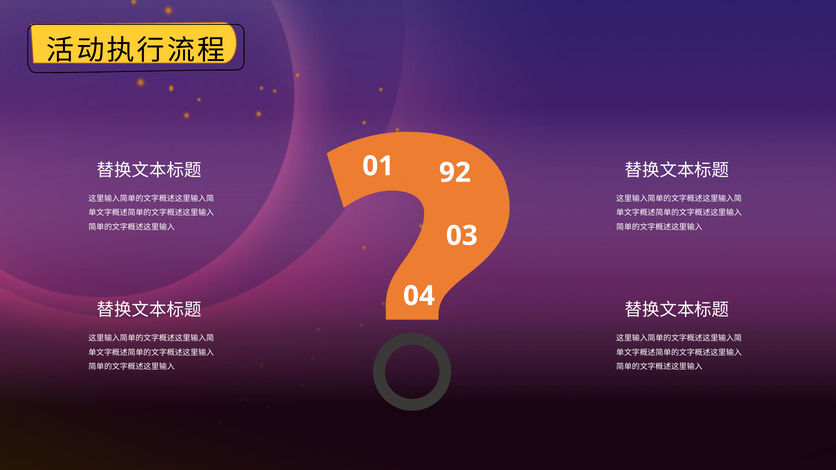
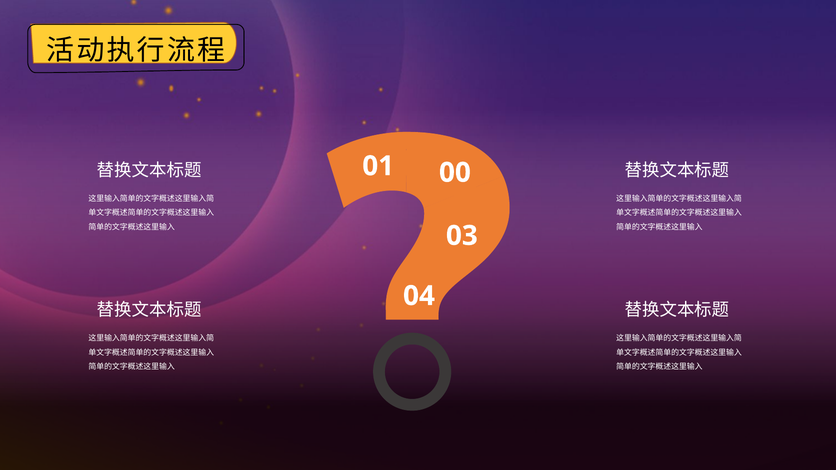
92: 92 -> 00 (455, 173)
